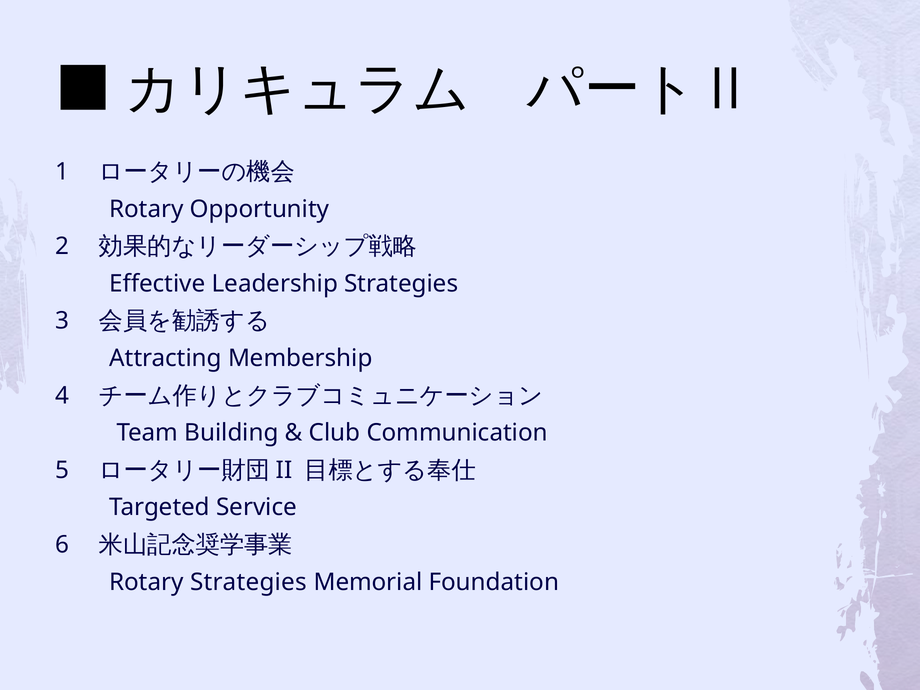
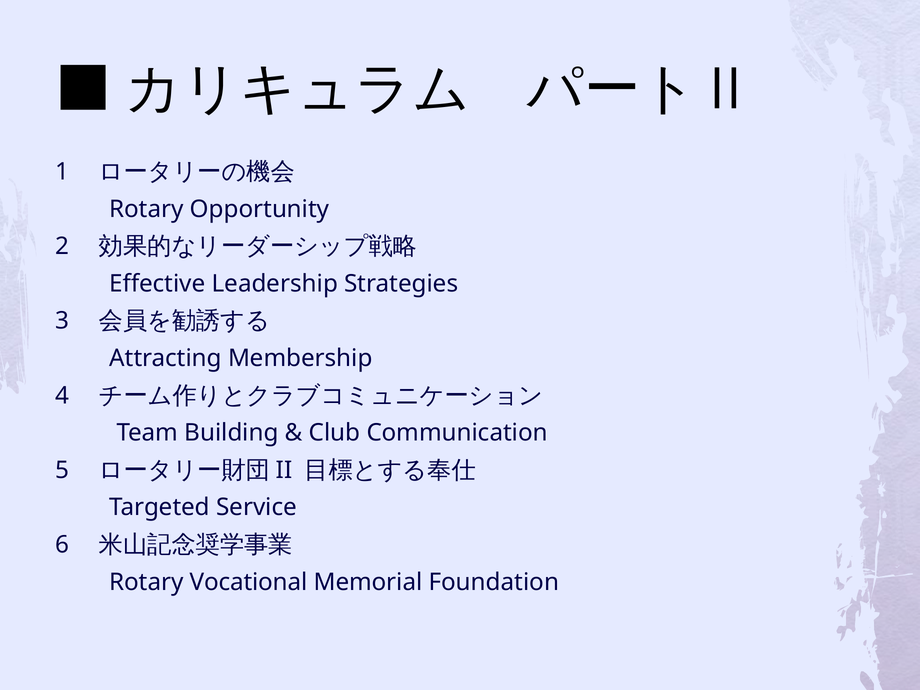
Rotary Strategies: Strategies -> Vocational (249, 582)
